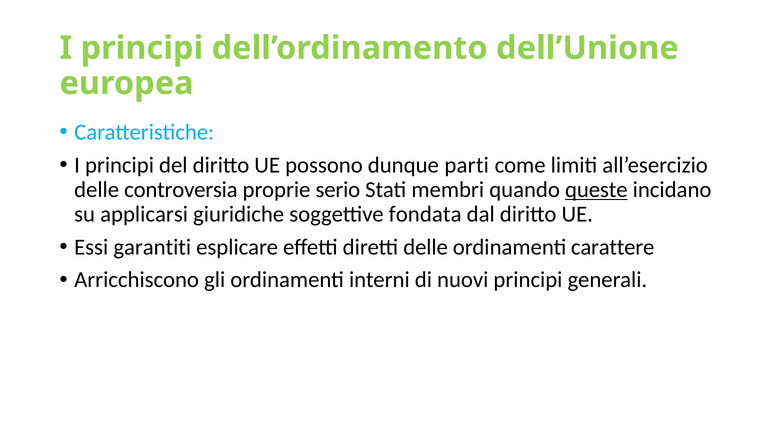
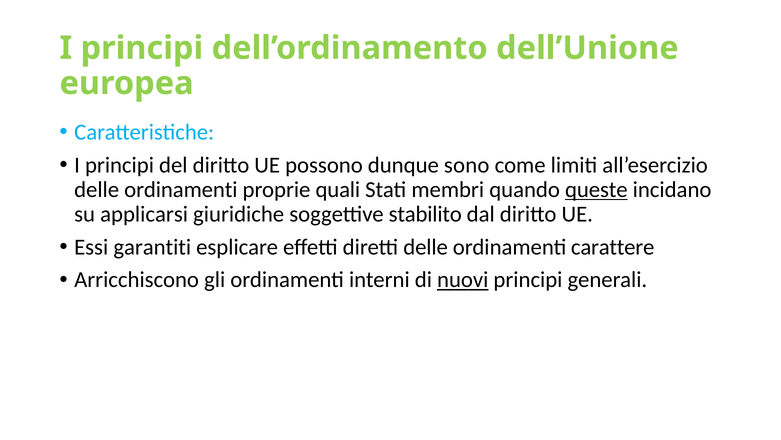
parti: parti -> sono (467, 165)
controversia: controversia -> ordinamenti (181, 189)
serio: serio -> quali (338, 189)
fondata: fondata -> stabilito (425, 214)
nuovi underline: none -> present (463, 279)
